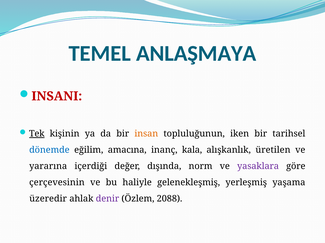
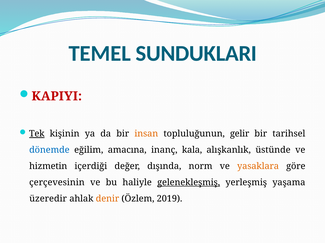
ANLAŞMAYA: ANLAŞMAYA -> SUNDUKLARI (196, 54)
INSANI: INSANI -> KAPIYI (57, 97)
iken: iken -> gelir (240, 134)
üretilen: üretilen -> üstünde (273, 150)
yararına: yararına -> hizmetin (48, 167)
yasaklara colour: purple -> orange (258, 167)
gelenekleşmiş underline: none -> present (189, 183)
denir colour: purple -> orange (107, 199)
2088: 2088 -> 2019 (170, 199)
